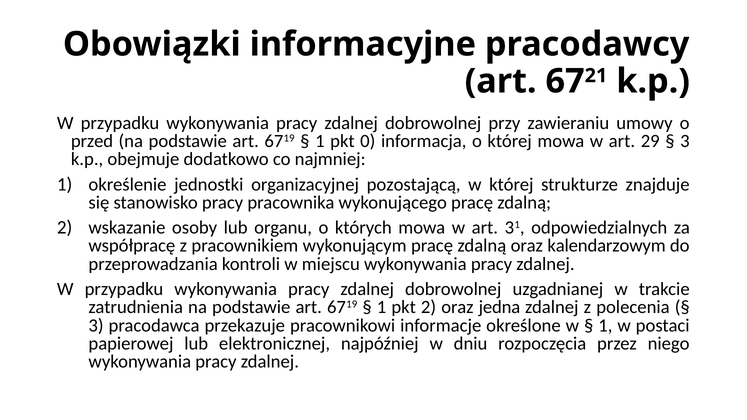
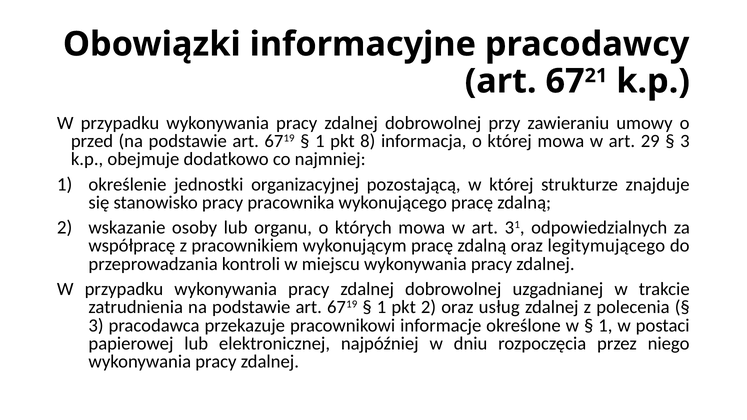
0: 0 -> 8 (368, 141)
kalendarzowym: kalendarzowym -> legitymującego (606, 246)
jedna: jedna -> usług (499, 307)
